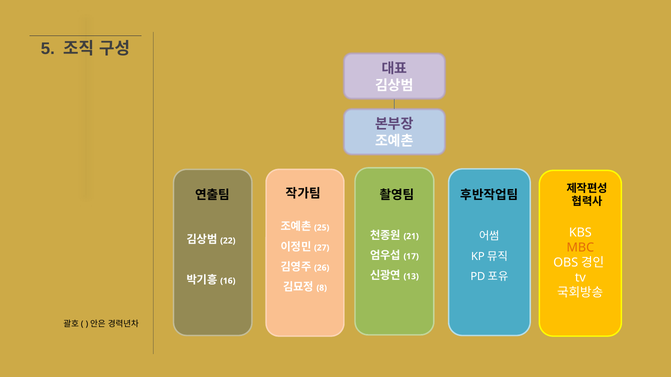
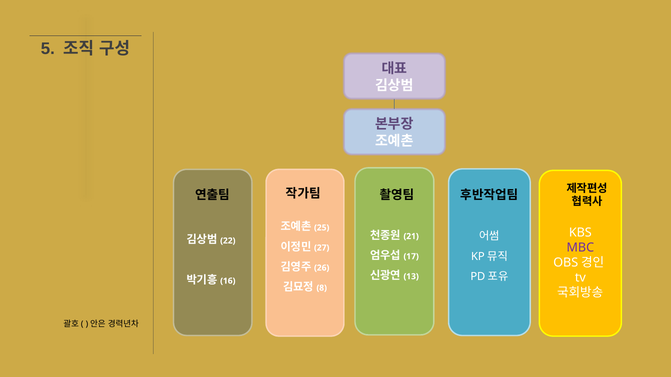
MBC colour: orange -> purple (580, 248)
